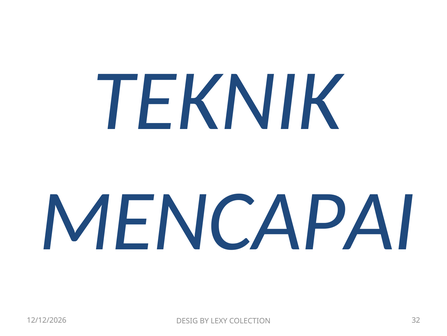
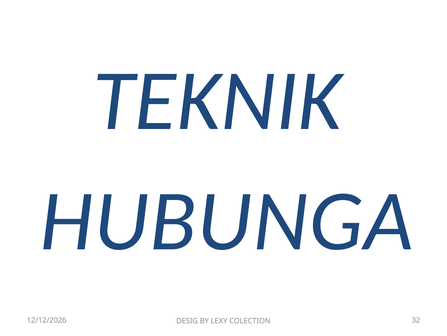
MENCAPAI: MENCAPAI -> HUBUNGA (227, 221)
